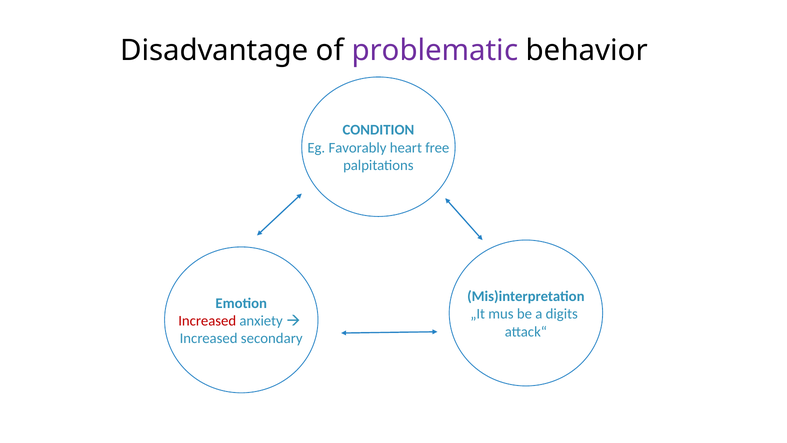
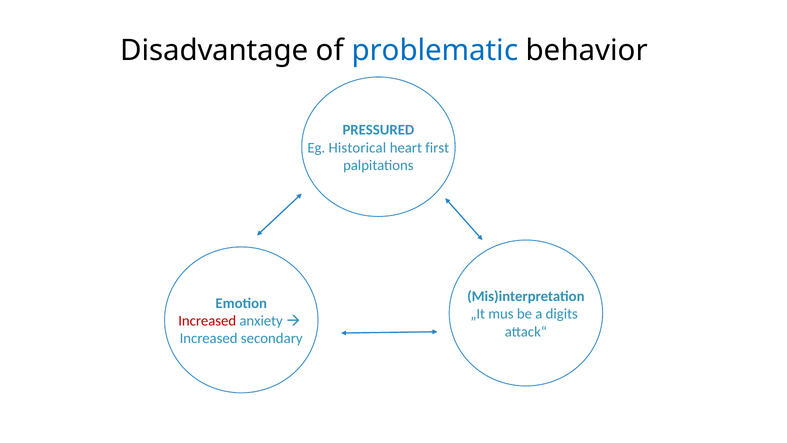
problematic colour: purple -> blue (435, 51)
CONDITION: CONDITION -> PRESSURED (378, 130)
Favorably: Favorably -> Historical (357, 148)
free: free -> first (437, 148)
